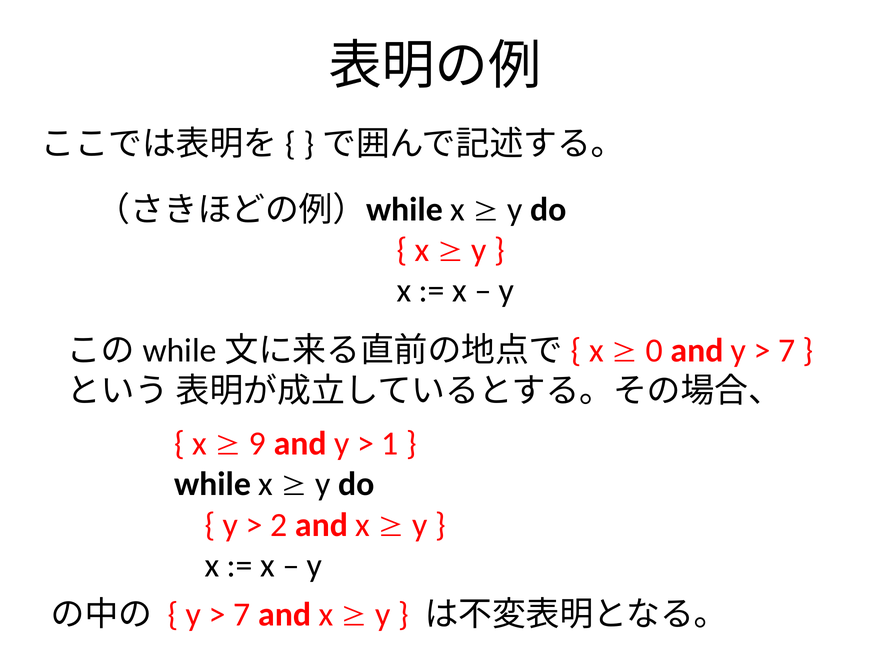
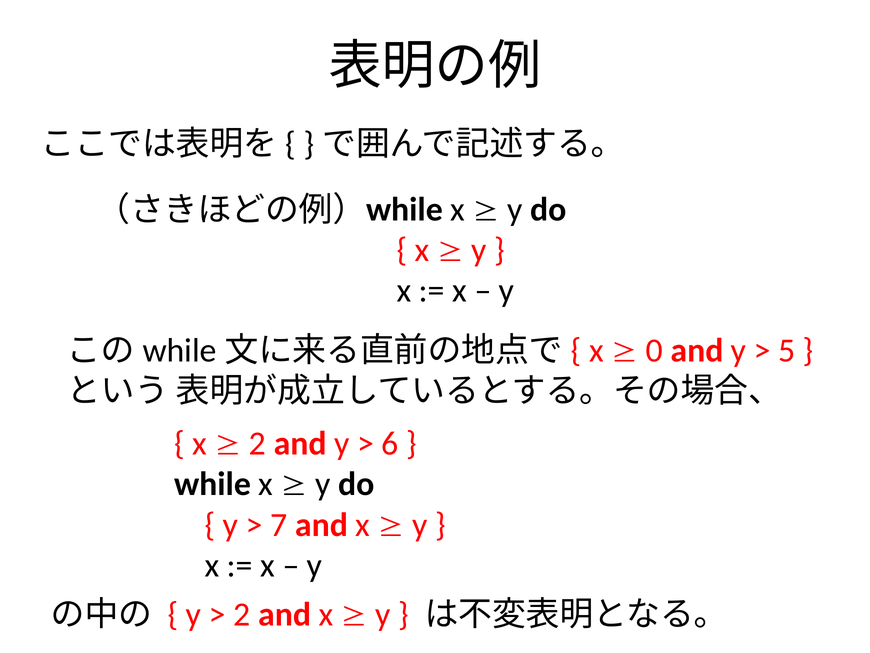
7: 7 -> 5 (787, 350)
9: 9 -> 2 (257, 443)
1: 1 -> 6 (390, 443)
2: 2 -> 7 (279, 524)
7: 7 -> 2 (242, 614)
